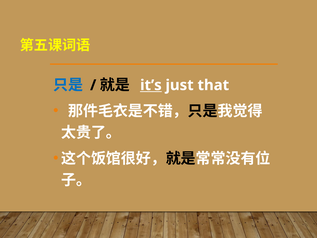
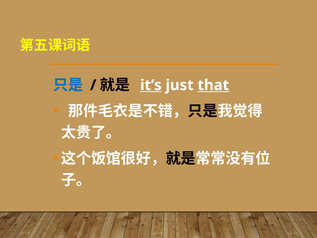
that underline: none -> present (213, 85)
